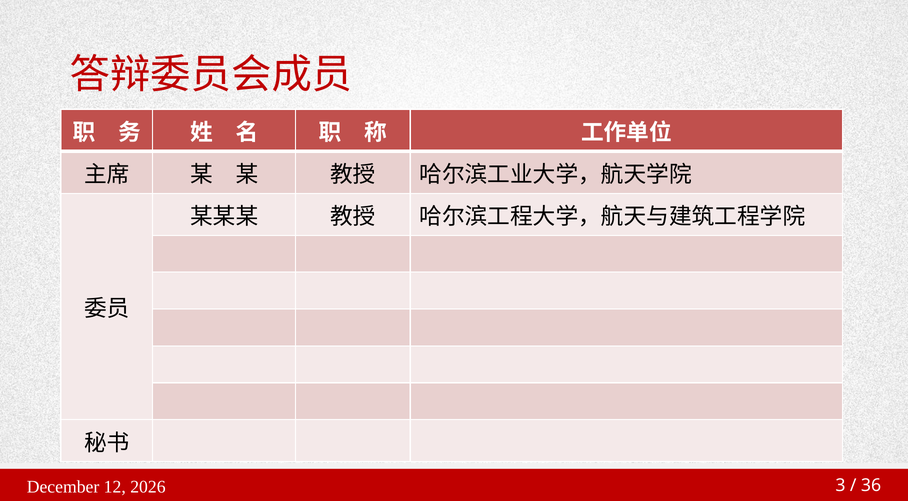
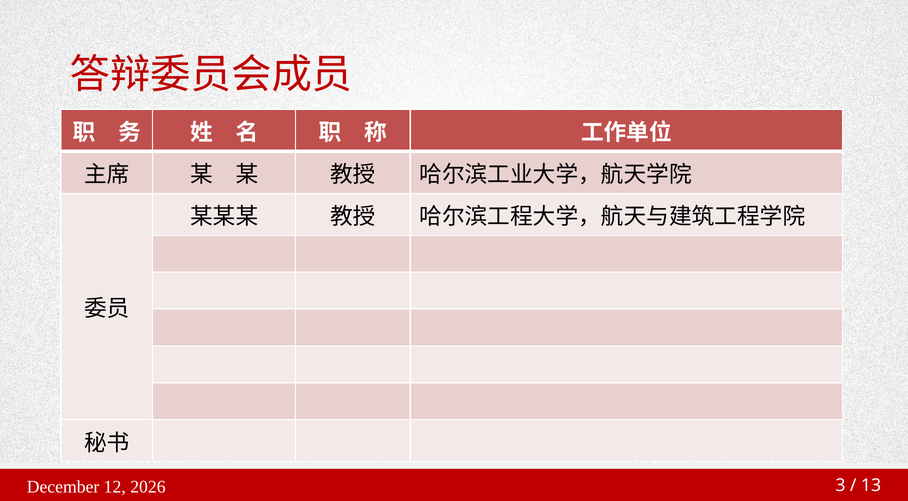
36: 36 -> 13 (871, 485)
